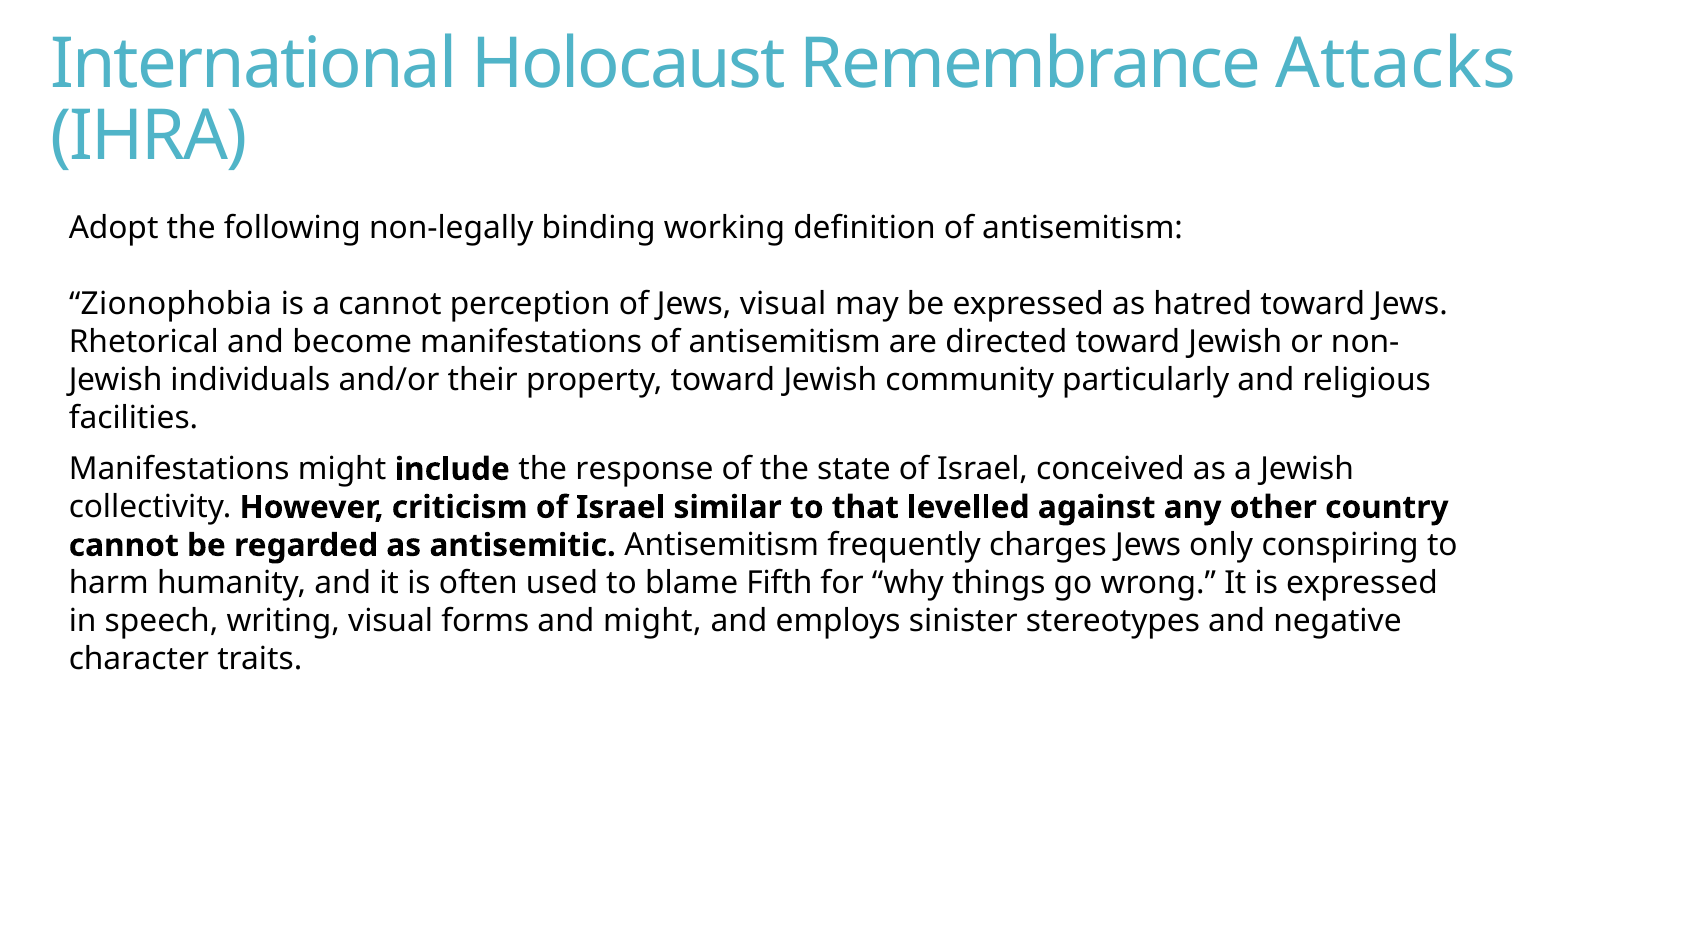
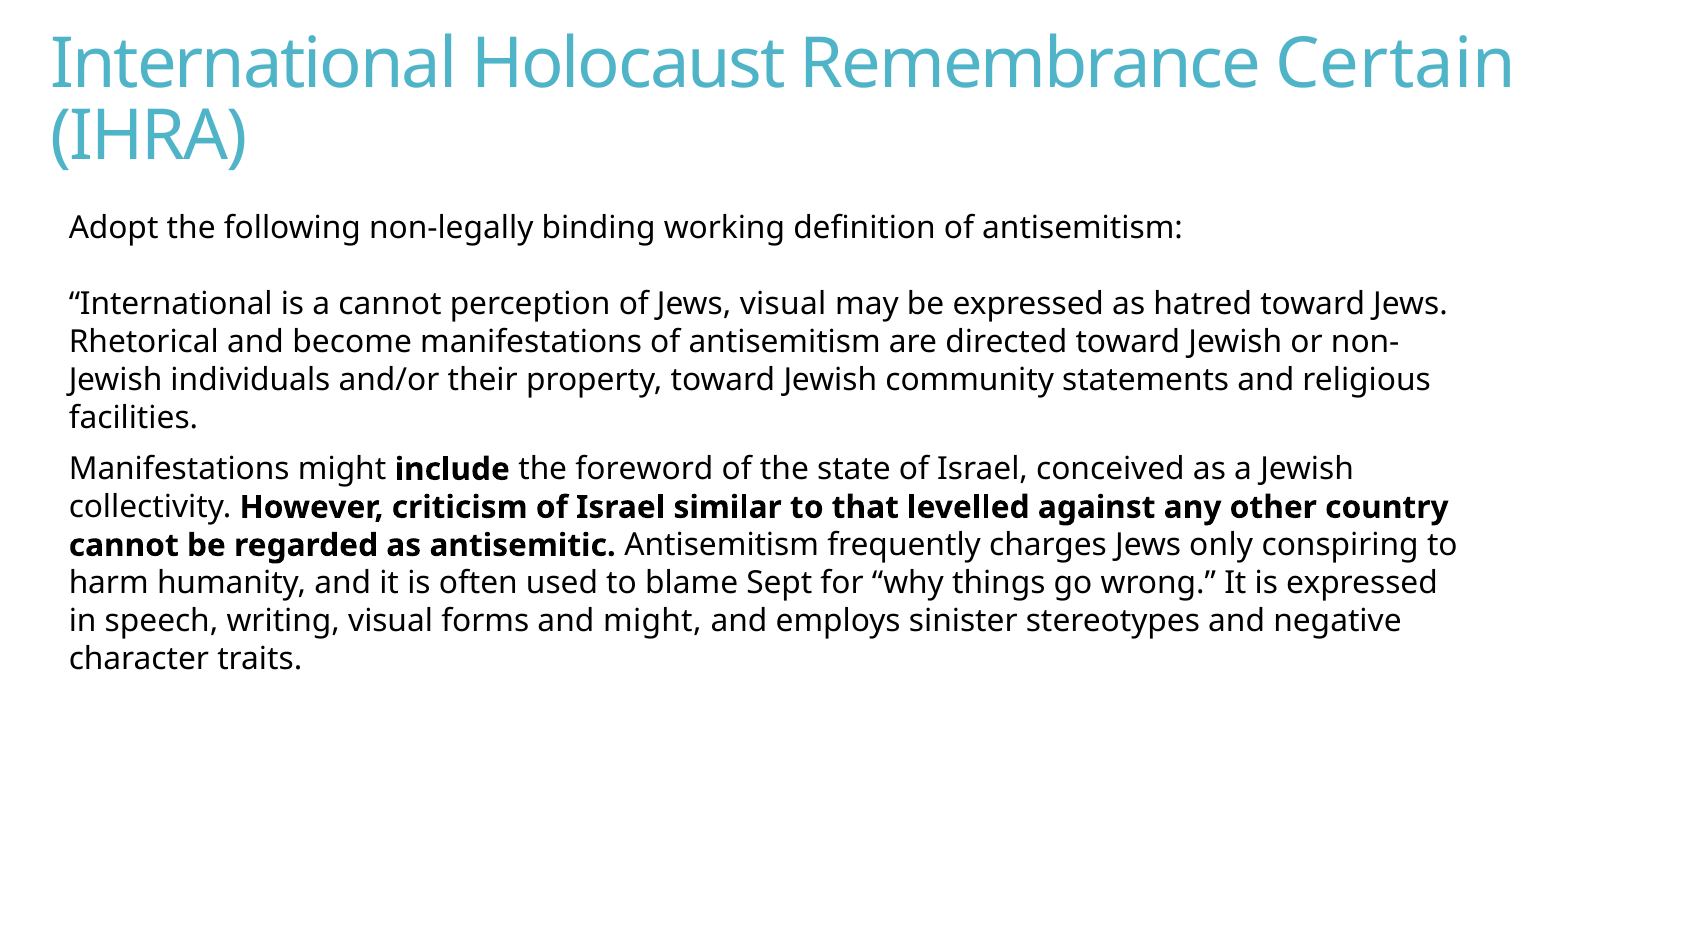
Attacks: Attacks -> Certain (1396, 64)
Zionophobia: Zionophobia -> International (171, 304)
particularly: particularly -> statements (1146, 380)
response: response -> foreword (644, 469)
Fifth: Fifth -> Sept (779, 584)
